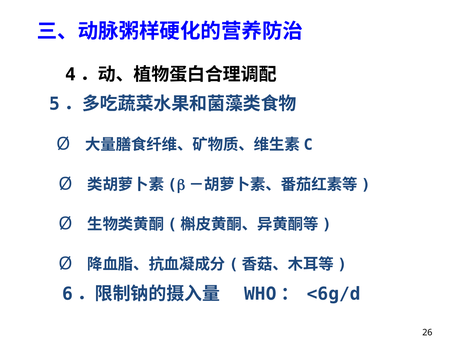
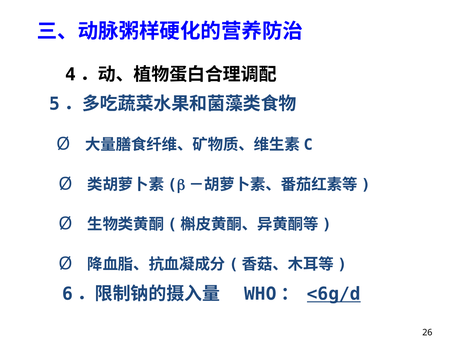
<6g/d underline: none -> present (334, 294)
